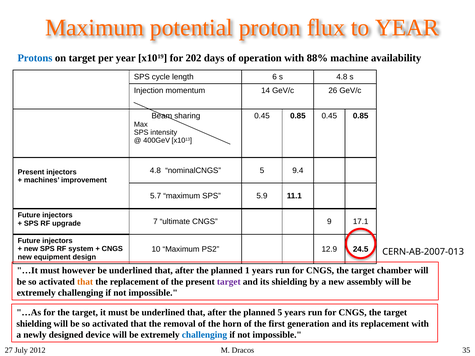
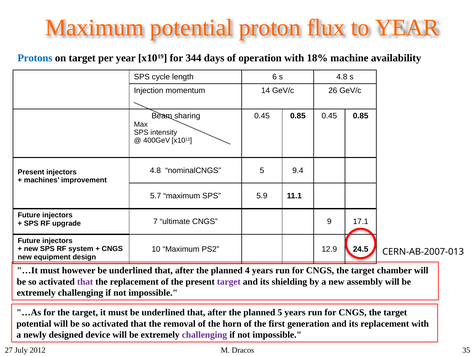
202: 202 -> 344 (194, 58)
88%: 88% -> 18% (317, 58)
1: 1 -> 4 (247, 271)
that colour: orange -> purple (85, 282)
shielding: shielding -> potential (34, 324)
challenging colour: blue -> purple (204, 335)
